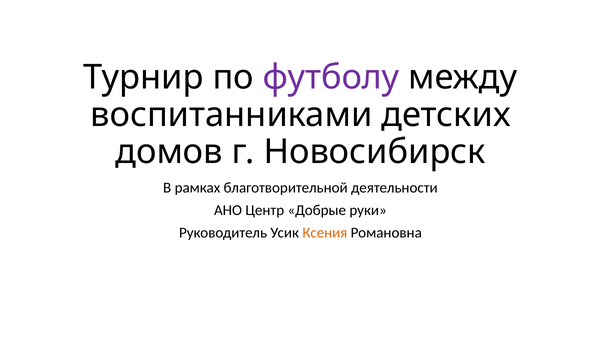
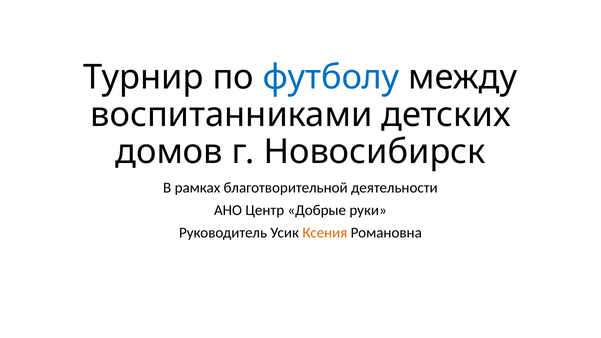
футболу colour: purple -> blue (331, 78)
